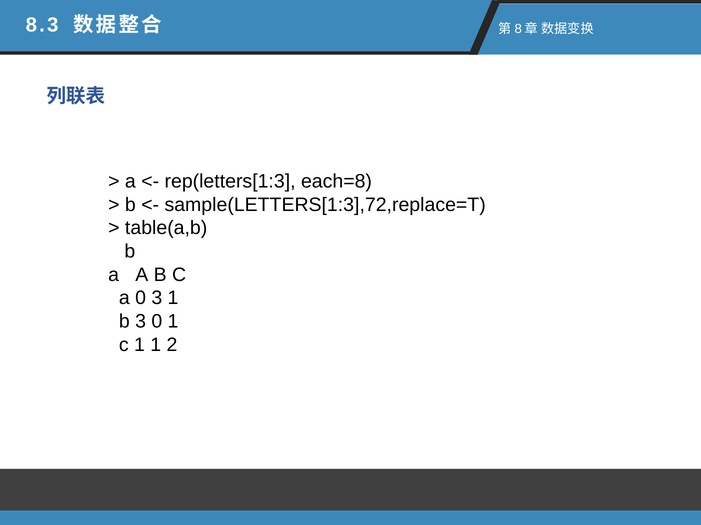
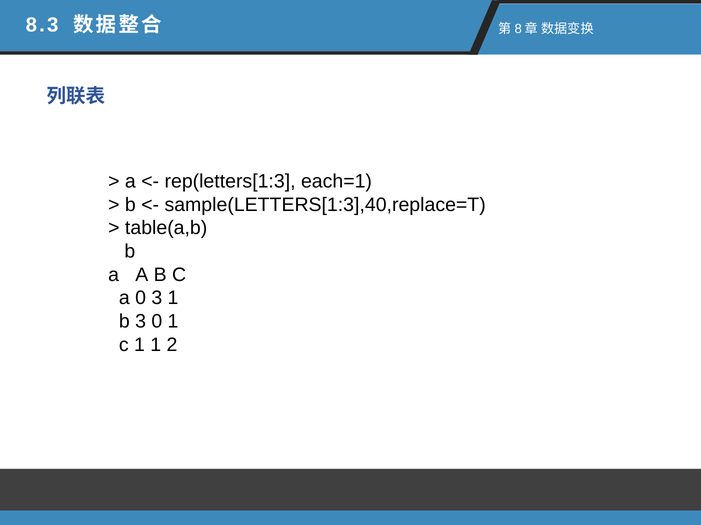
each=8: each=8 -> each=1 (336, 182)
sample(LETTERS[1:3],72,replace=T: sample(LETTERS[1:3],72,replace=T -> sample(LETTERS[1:3],40,replace=T (325, 205)
